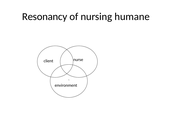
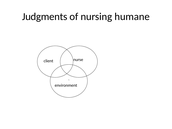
Resonancy: Resonancy -> Judgments (45, 17)
